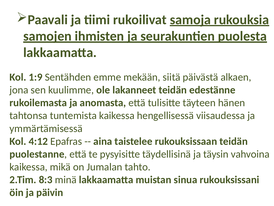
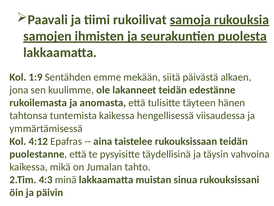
8:3: 8:3 -> 4:3 (46, 179)
